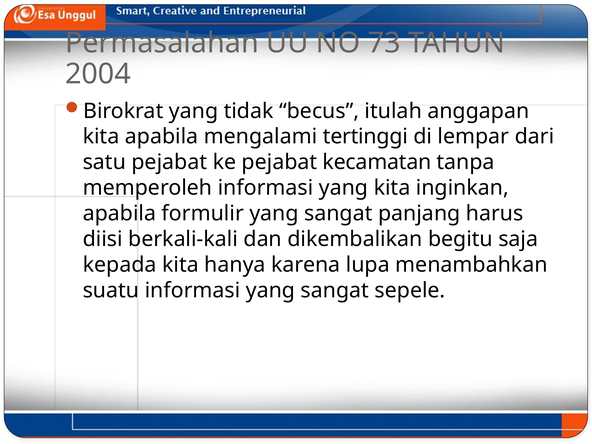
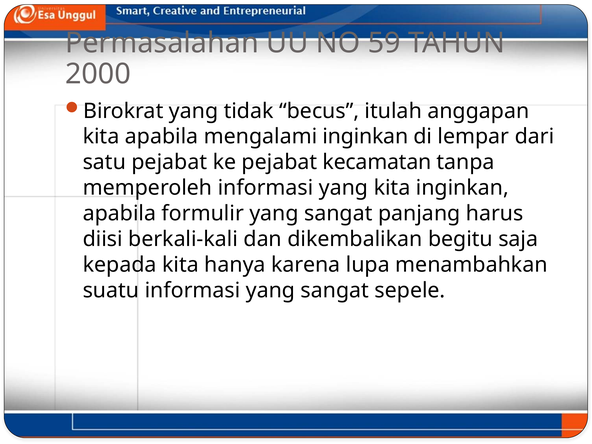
73: 73 -> 59 (384, 43)
2004: 2004 -> 2000 (98, 74)
mengalami tertinggi: tertinggi -> inginkan (365, 137)
